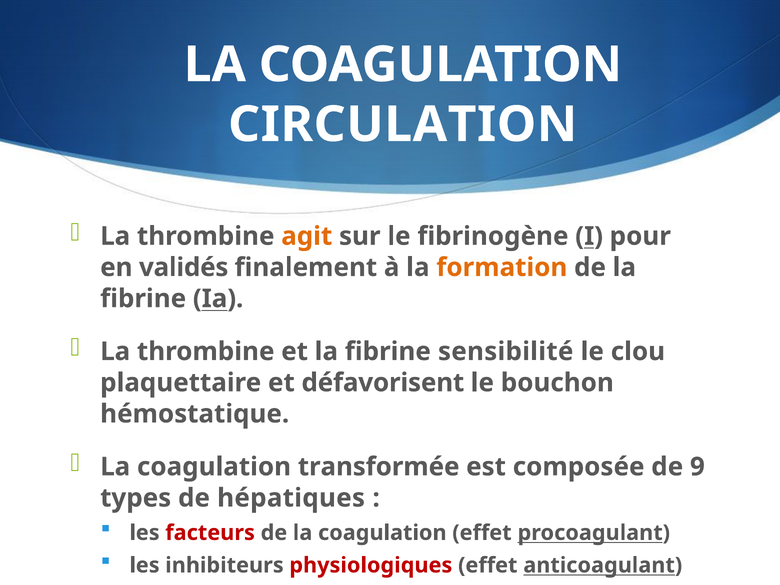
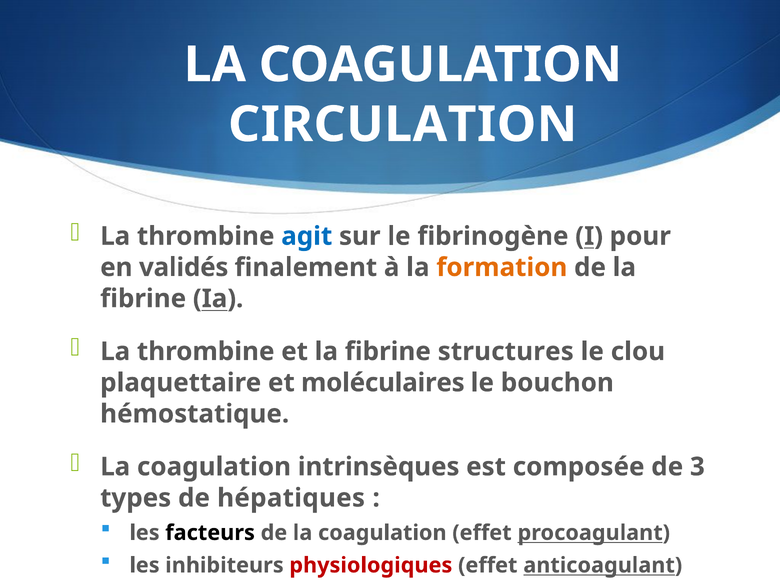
agit colour: orange -> blue (307, 236)
sensibilité: sensibilité -> structures (506, 352)
défavorisent: défavorisent -> moléculaires (383, 383)
transformée: transformée -> intrinsèques (379, 467)
9: 9 -> 3 (697, 467)
facteurs colour: red -> black (210, 533)
